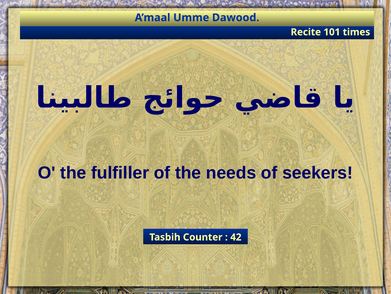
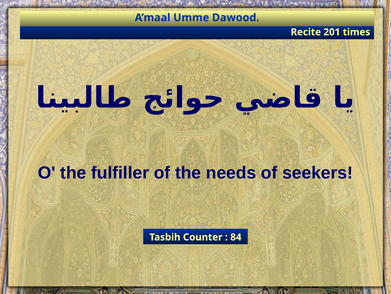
101: 101 -> 201 (332, 32)
42: 42 -> 84 (236, 237)
